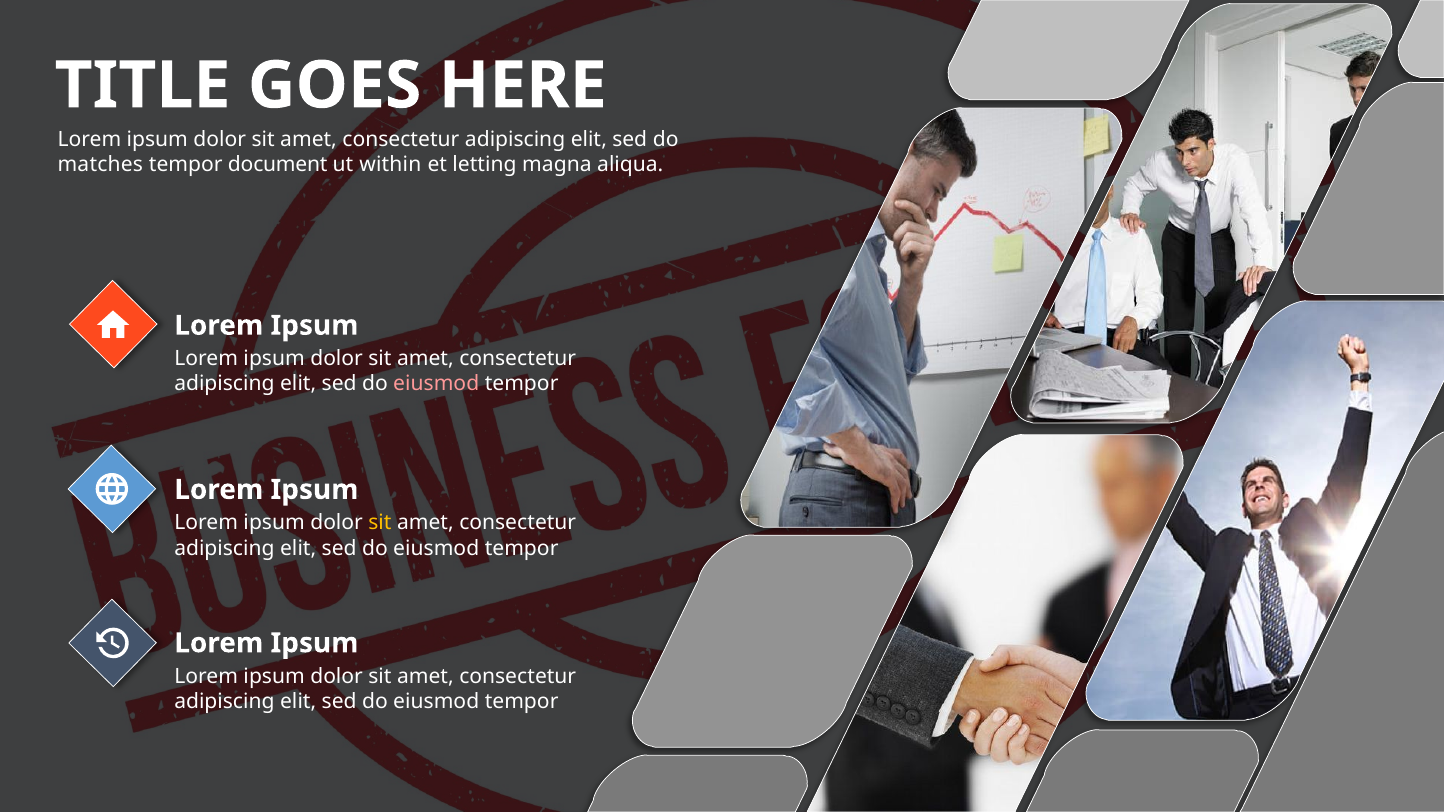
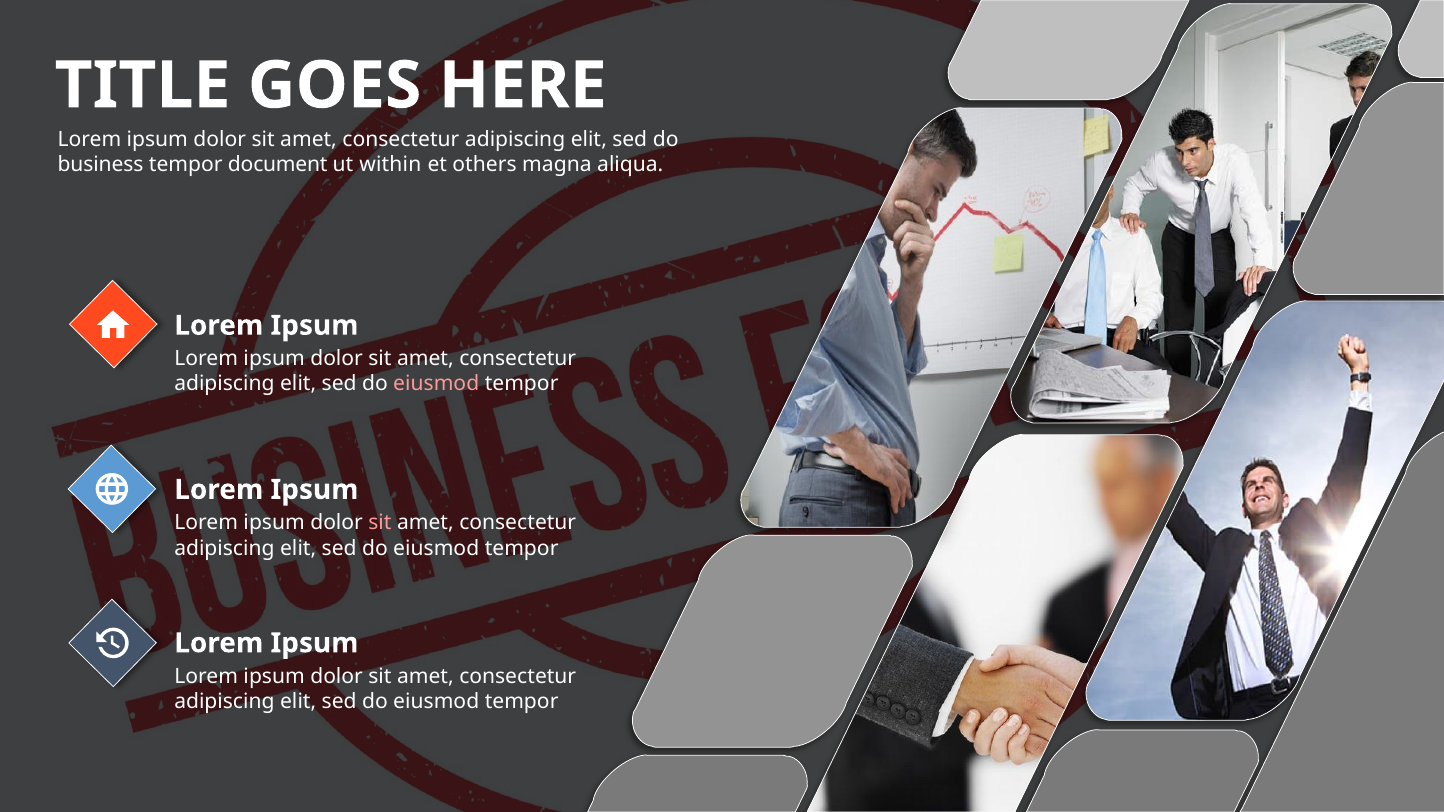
matches: matches -> business (100, 165)
letting: letting -> others (485, 165)
sit colour: yellow -> pink (380, 523)
